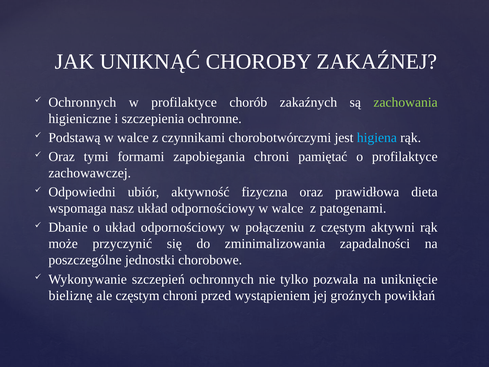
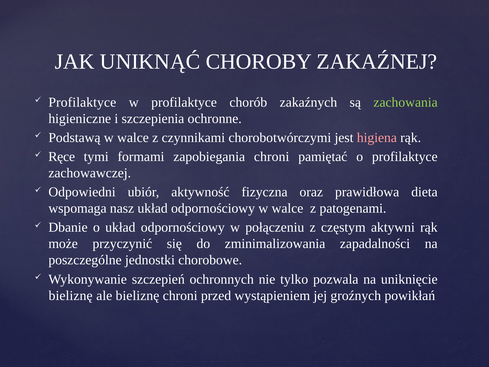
Ochronnych: Ochronnych -> Profilaktyce (82, 102)
higiena colour: light blue -> pink (377, 138)
Oraz: Oraz -> Ręce (62, 157)
ale częstym: częstym -> bieliznę (137, 295)
